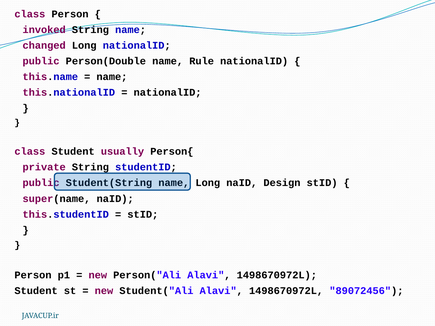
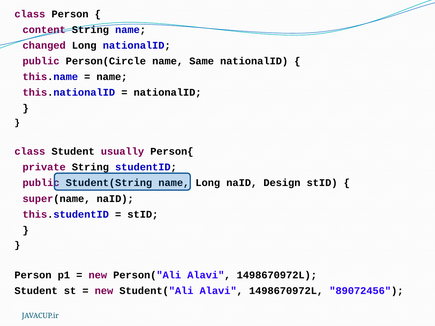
invoked: invoked -> content (44, 30)
Person(Double: Person(Double -> Person(Circle (106, 61)
Rule: Rule -> Same (202, 61)
